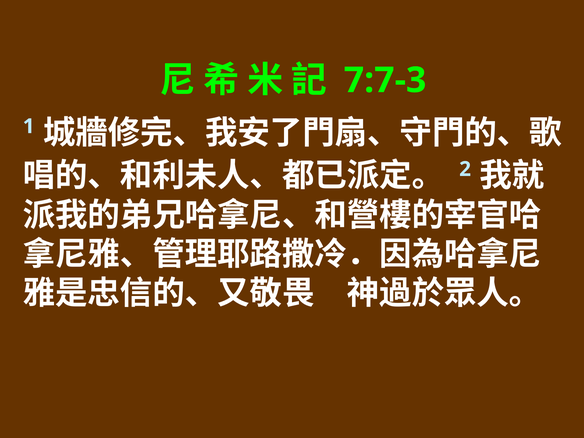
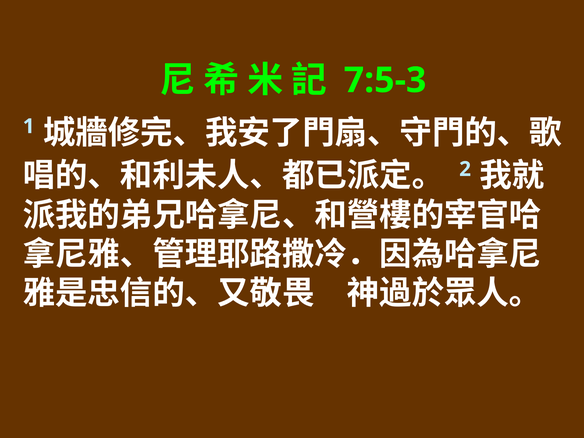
7:7-3: 7:7-3 -> 7:5-3 (385, 80)
